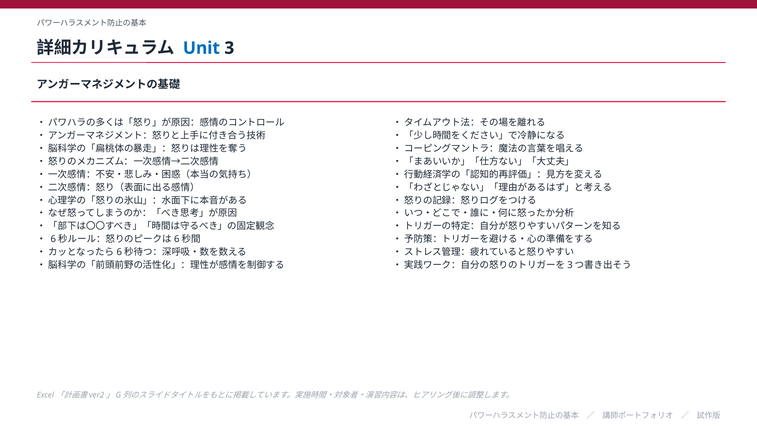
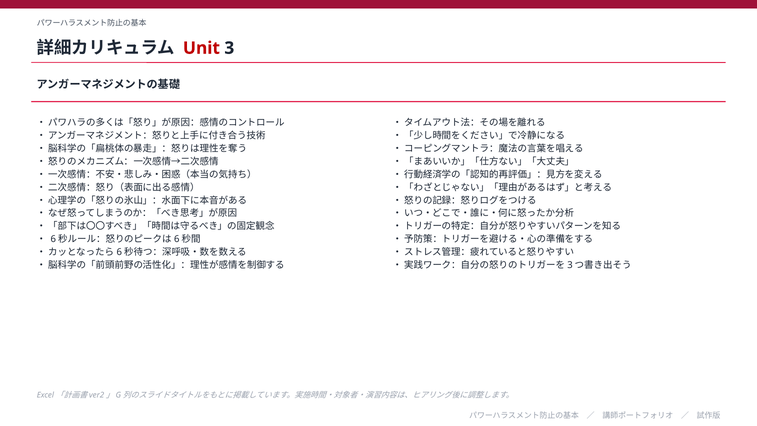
Unit colour: blue -> red (201, 48)
